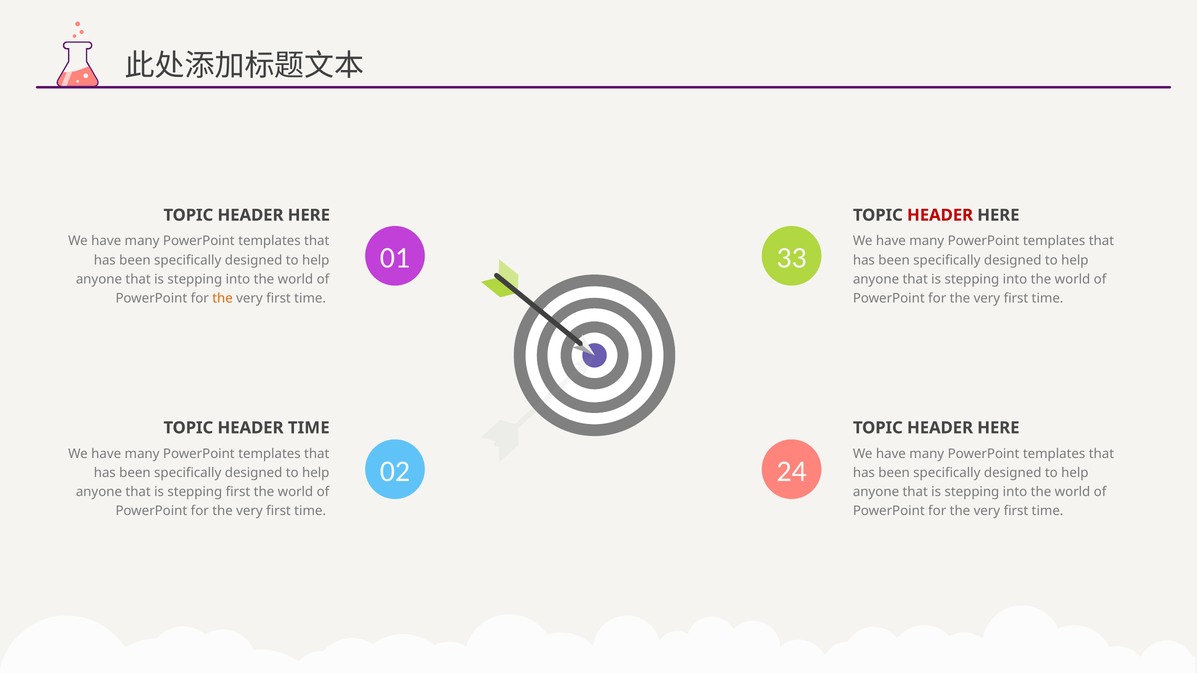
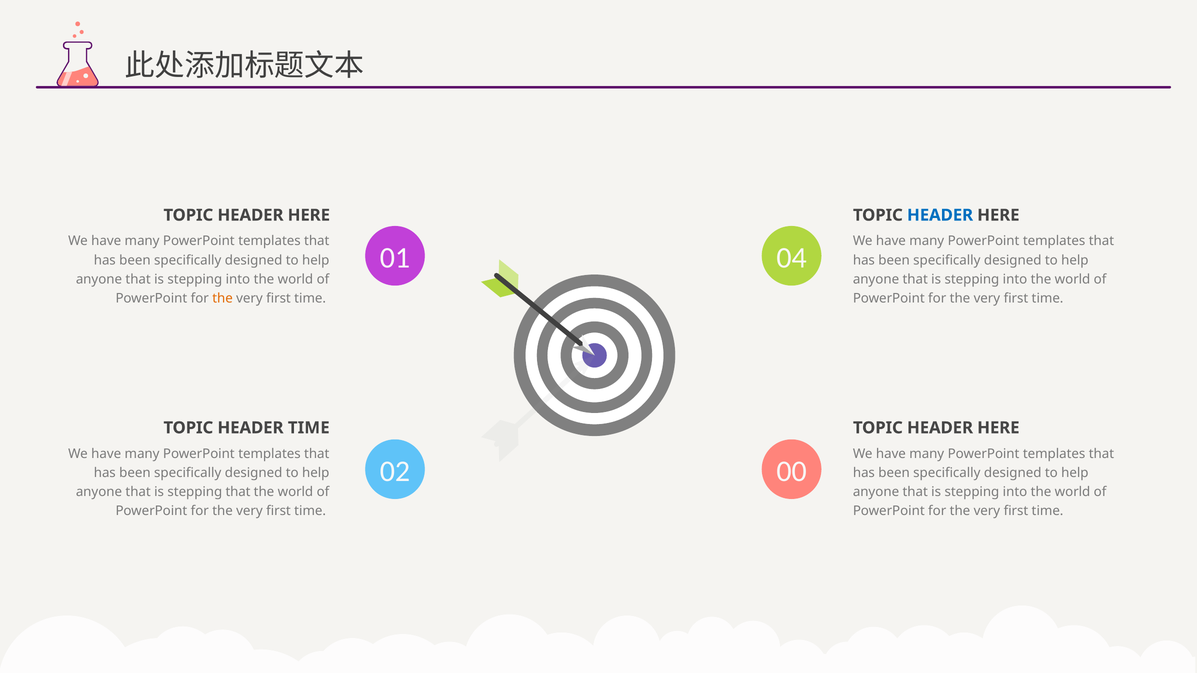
HEADER colour: red -> blue (940, 215)
33: 33 -> 04 (792, 258)
24: 24 -> 00 (792, 471)
stepping first: first -> that (238, 492)
